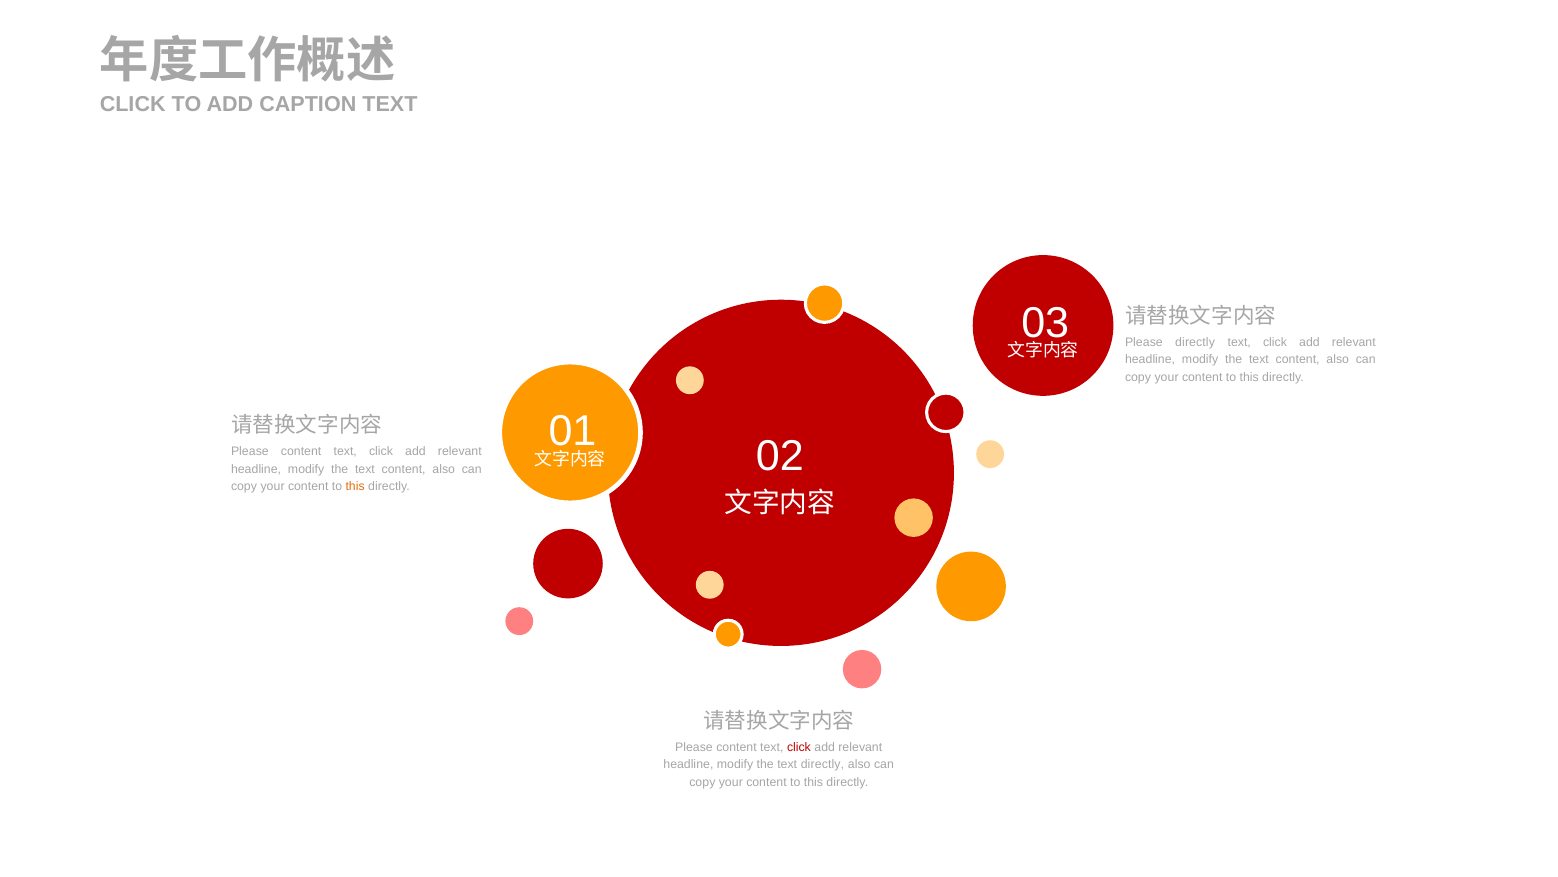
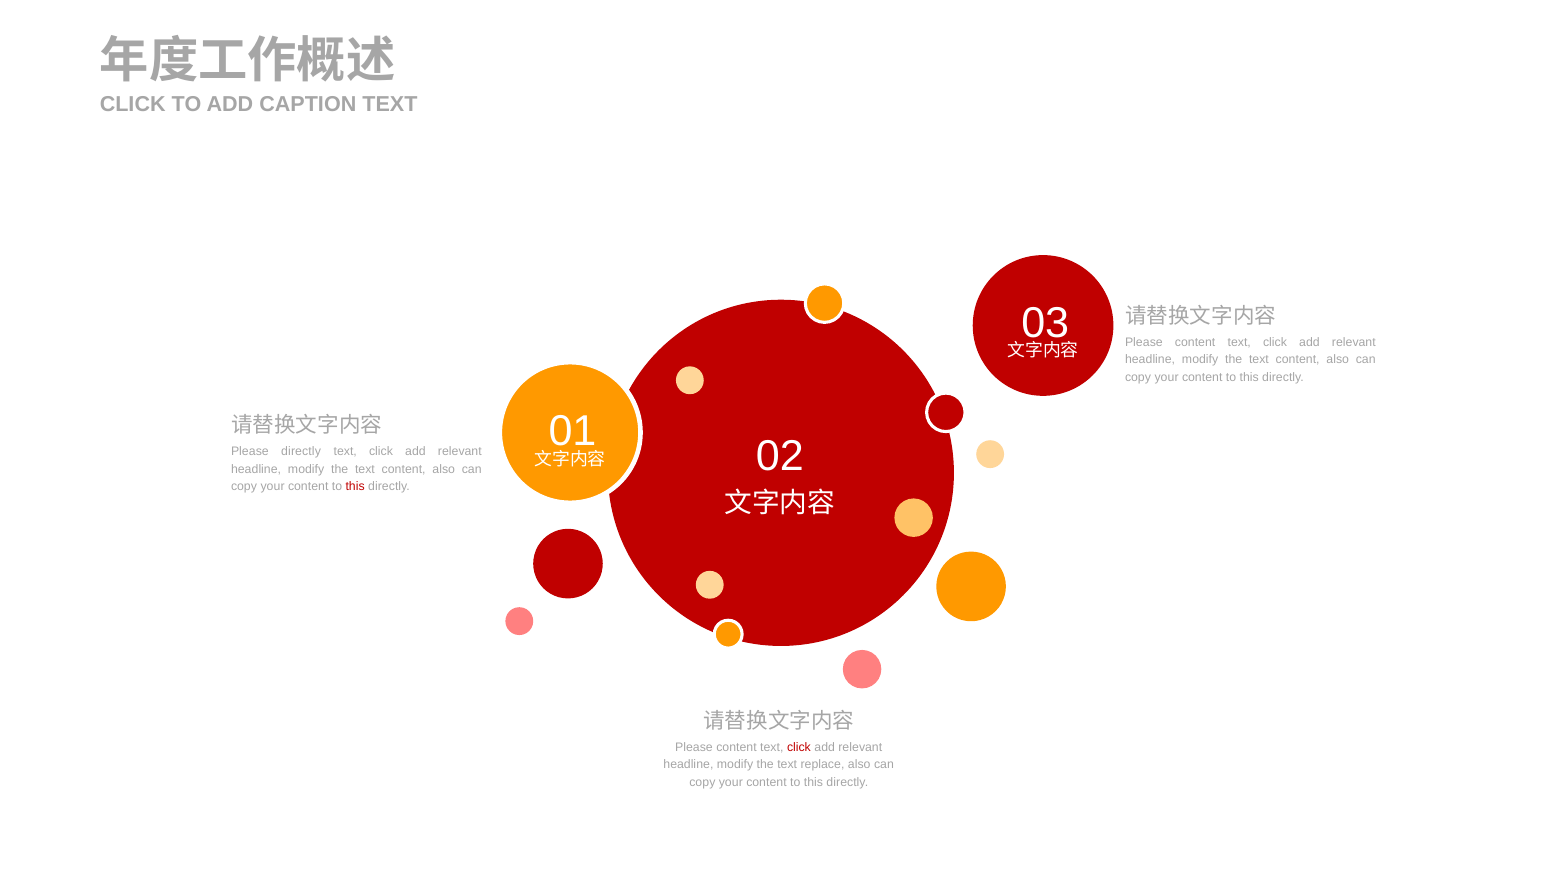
directly: directly -> content (1195, 342)
content: content -> directly (301, 451)
this colour: orange -> red (355, 486)
text directly: directly -> replace (822, 764)
